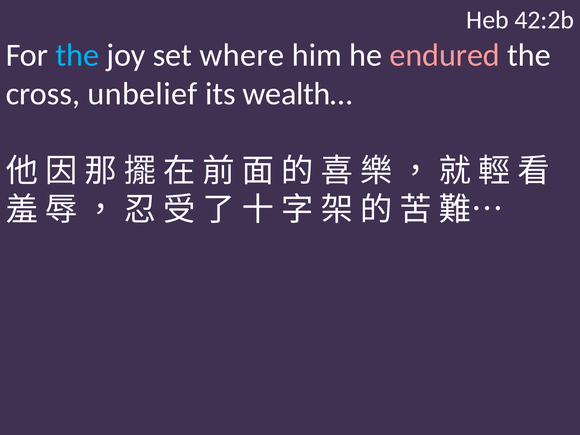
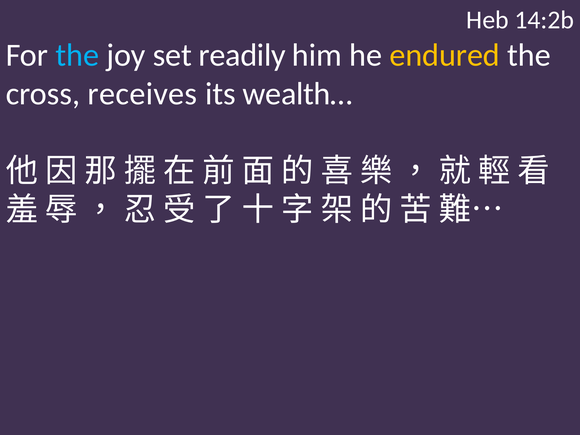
42:2b: 42:2b -> 14:2b (544, 20)
where: where -> readily (242, 55)
endured colour: pink -> yellow (445, 55)
unbelief: unbelief -> receives (142, 94)
